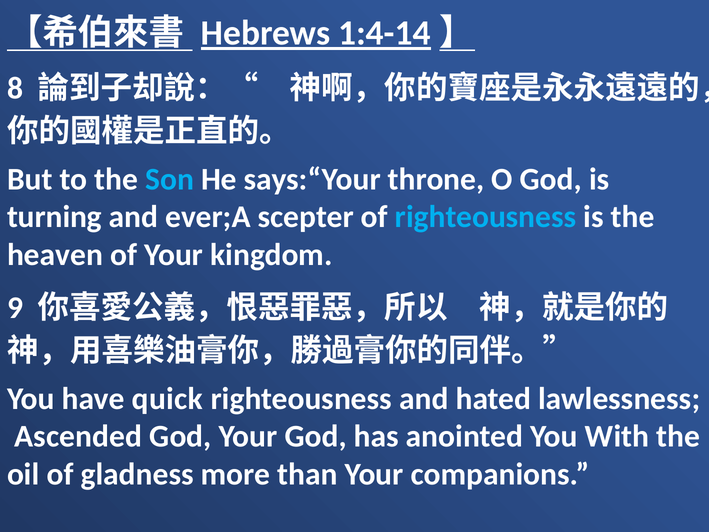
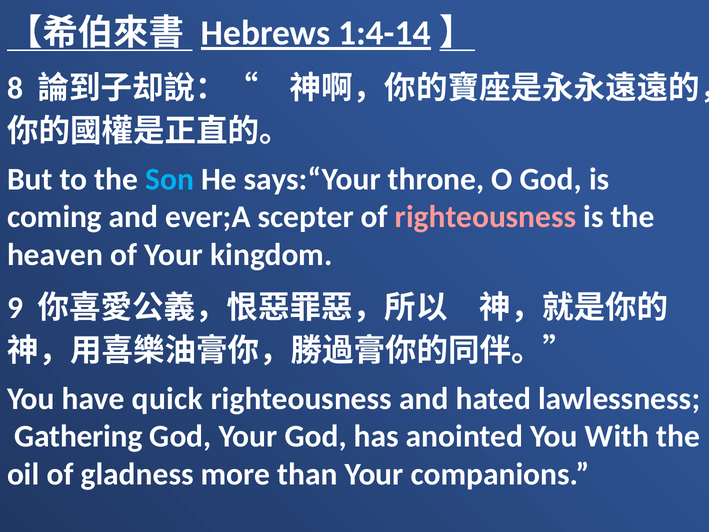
turning: turning -> coming (54, 217)
righteousness colour: light blue -> pink (486, 217)
Ascended: Ascended -> Gathering (78, 436)
